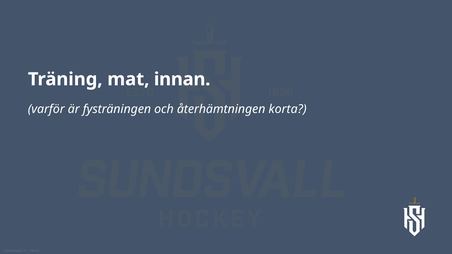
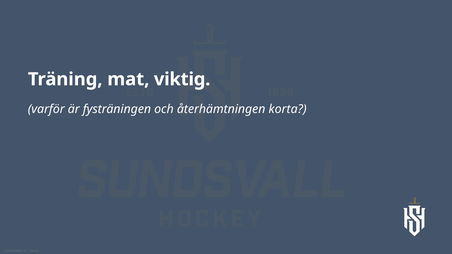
innan: innan -> viktig (182, 79)
